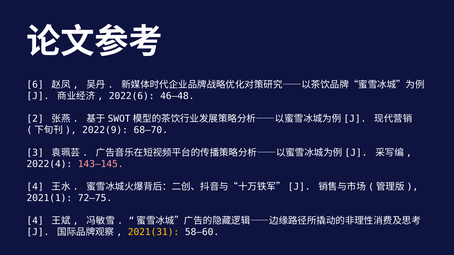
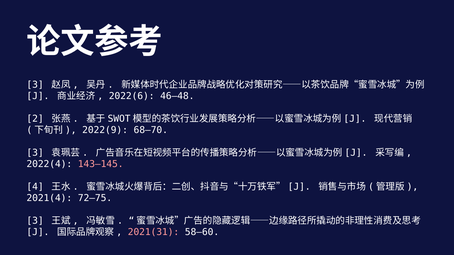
6: 6 -> 3 (35, 85)
2021(1: 2021(1 -> 2021(4 (49, 198)
4: 4 -> 3 (35, 221)
2021(31 colour: yellow -> pink (153, 232)
